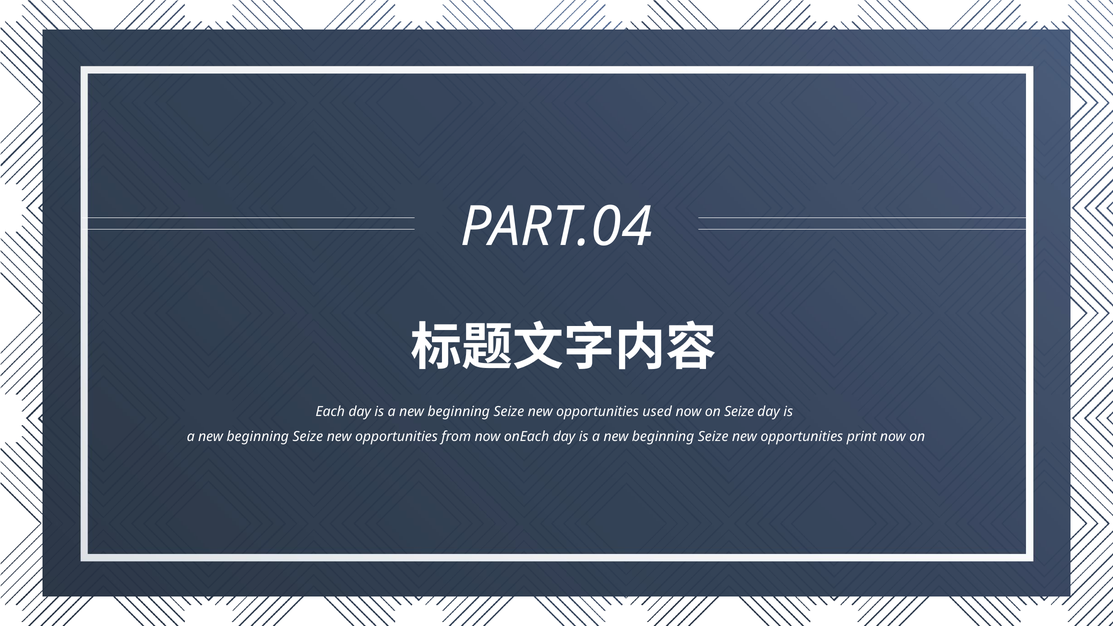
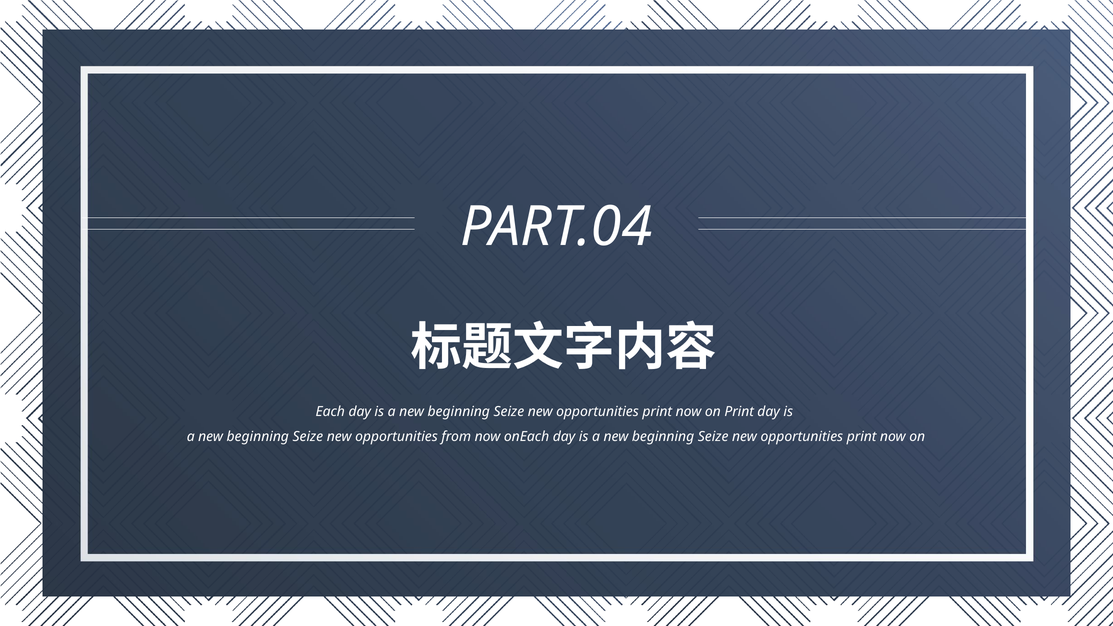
used: used -> print (657, 411)
on Seize: Seize -> Print (739, 411)
